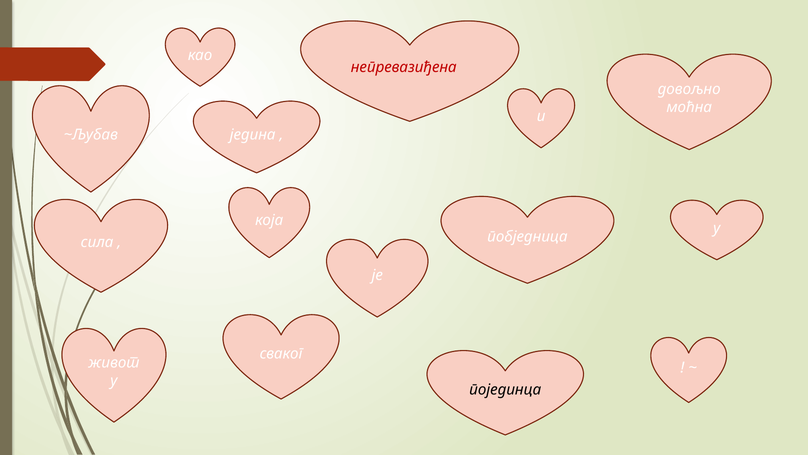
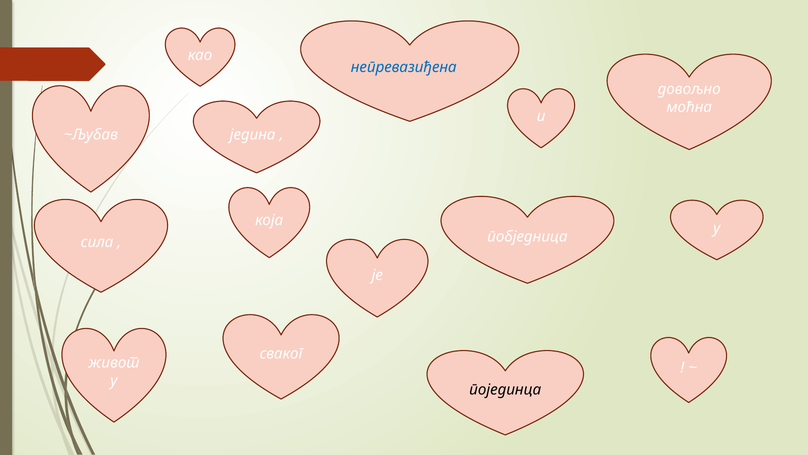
непревазиђена colour: red -> blue (404, 67)
